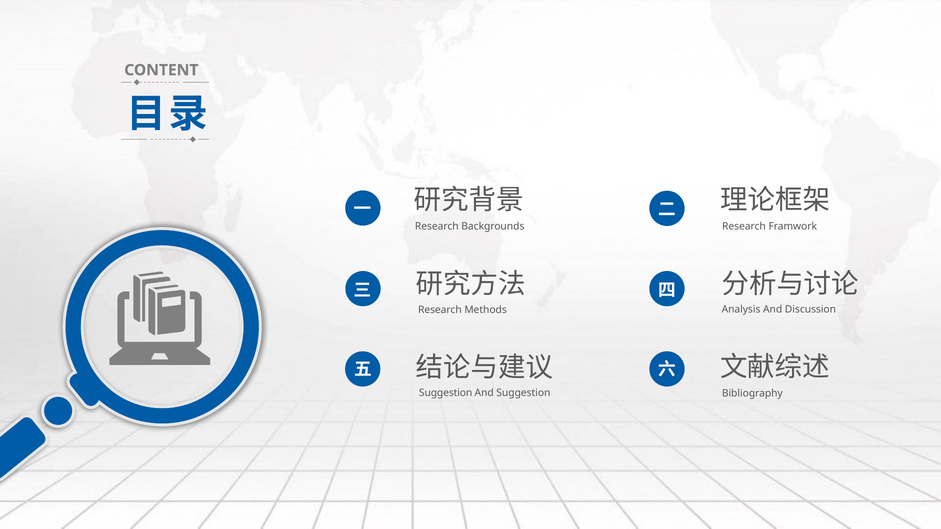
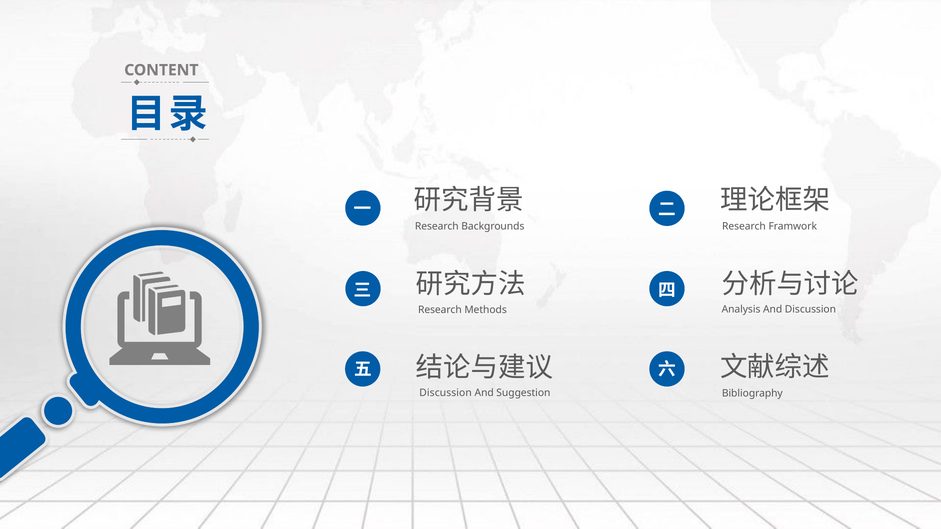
Suggestion: Suggestion -> Discussion (446, 393)
